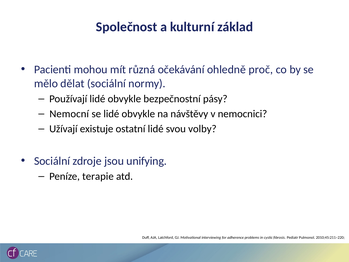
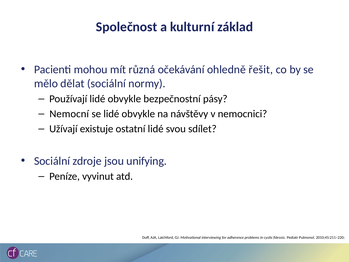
proč: proč -> řešit (261, 69)
volby: volby -> sdílet (202, 129)
terapie: terapie -> vyvinut (98, 176)
